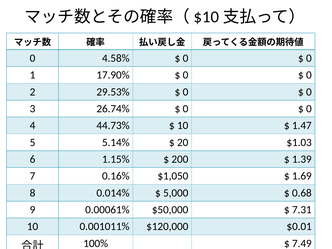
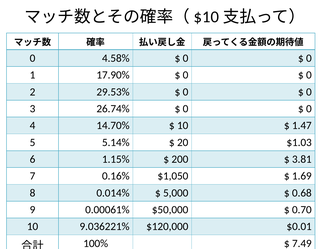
44.73%: 44.73% -> 14.70% (113, 126)
1.39: 1.39 -> 3.81 (302, 159)
7.31: 7.31 -> 0.70 (302, 210)
0.001011%: 0.001011% -> 9.036221% (105, 227)
